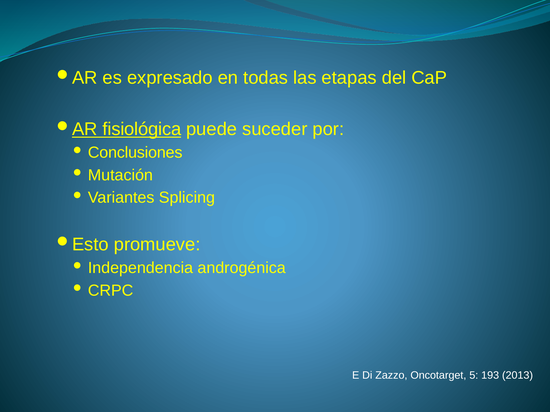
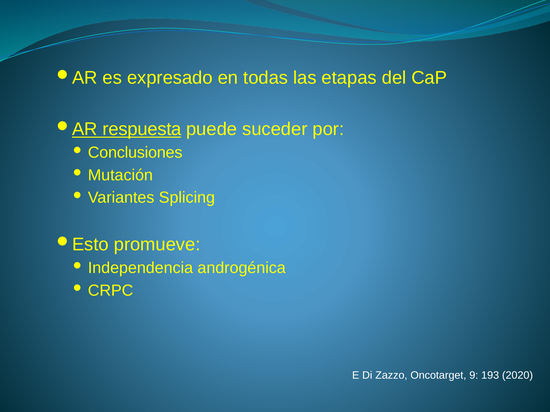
fisiológica: fisiológica -> respuesta (142, 129)
5: 5 -> 9 (474, 376)
2013: 2013 -> 2020 (518, 376)
